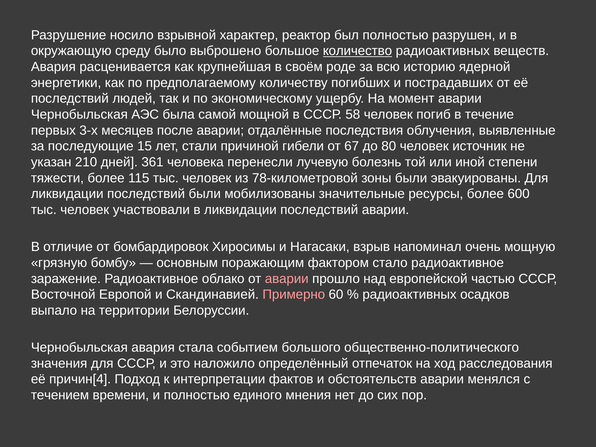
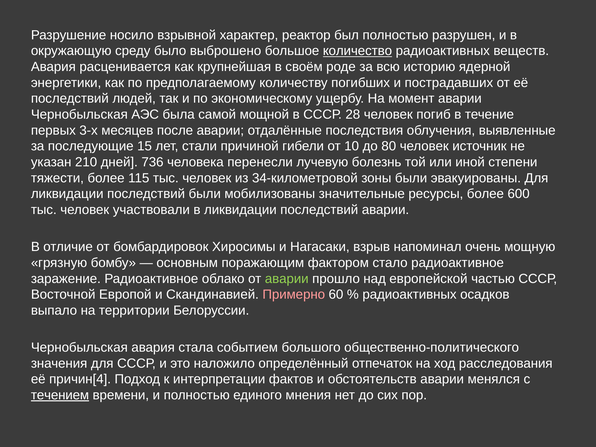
58: 58 -> 28 (353, 115)
67: 67 -> 10 (352, 146)
361: 361 -> 736 (152, 162)
78-километровой: 78-километровой -> 34-километровой (305, 178)
аварии colour: pink -> light green (287, 279)
течением underline: none -> present (60, 395)
